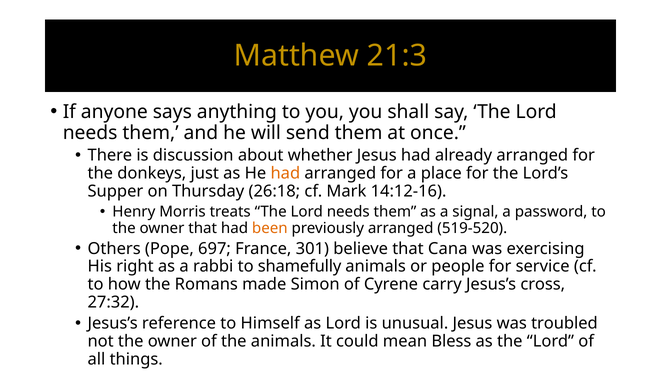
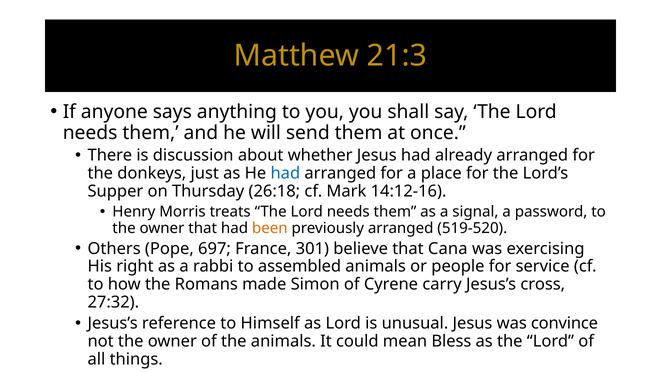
had colour: orange -> blue (285, 173)
shamefully: shamefully -> assembled (300, 266)
troubled: troubled -> convince (564, 323)
